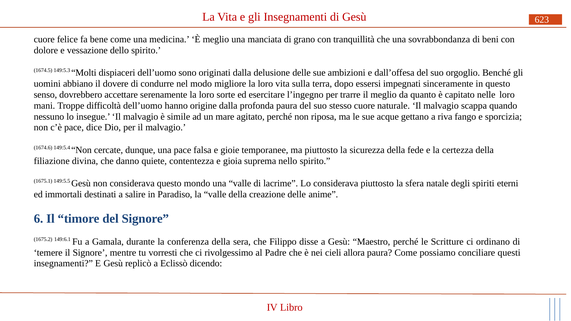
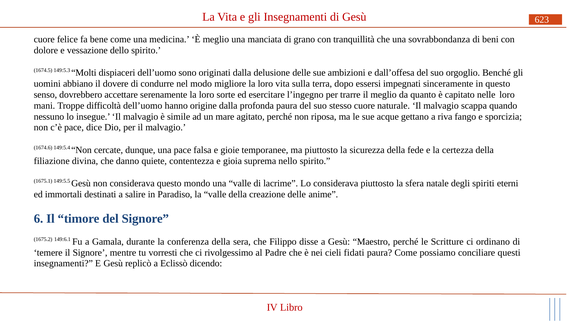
allora: allora -> fidati (354, 253)
